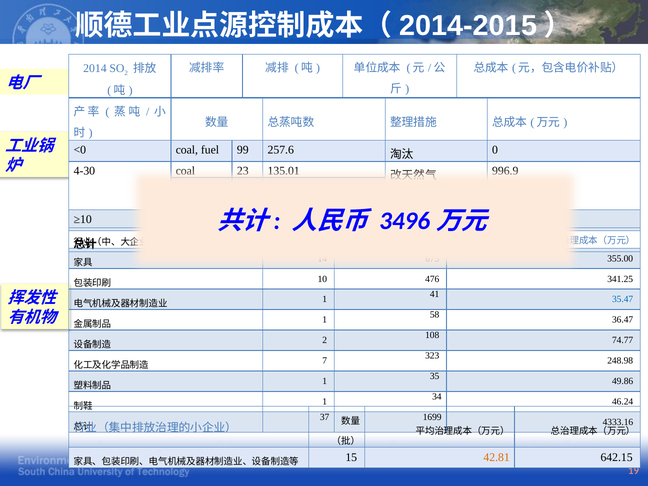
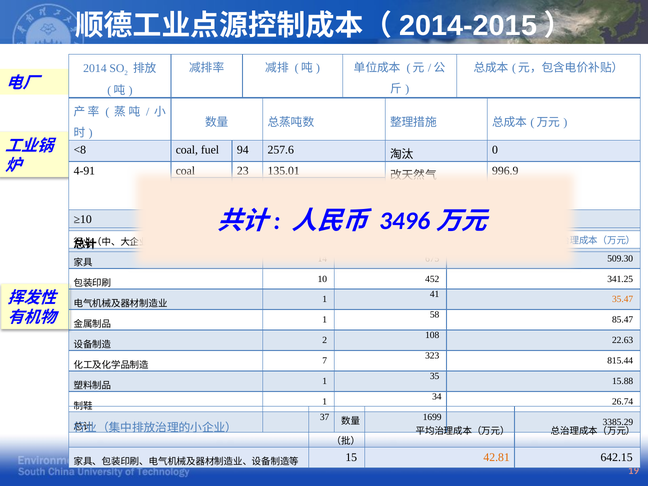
<0: <0 -> <8 (80, 150)
99: 99 -> 94 (243, 150)
4-30: 4-30 -> 4-91 (84, 171)
355.00: 355.00 -> 509.30 (620, 258)
476: 476 -> 452 (432, 279)
35.47 colour: blue -> orange (623, 299)
36.47: 36.47 -> 85.47 (623, 320)
74.77: 74.77 -> 22.63 (623, 340)
248.98: 248.98 -> 815.44 (620, 361)
49.86: 49.86 -> 15.88 (623, 381)
46.24: 46.24 -> 26.74 (623, 402)
4333.16: 4333.16 -> 3385.29 (618, 422)
